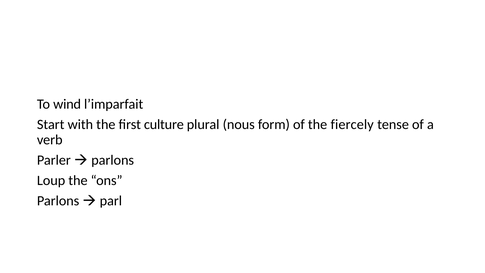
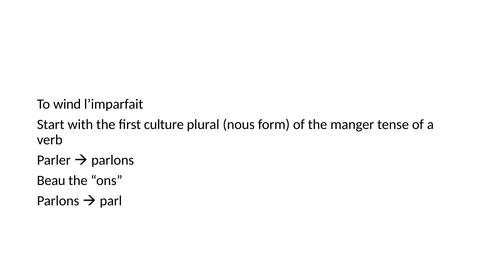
fiercely: fiercely -> manger (352, 124)
Loup: Loup -> Beau (51, 180)
